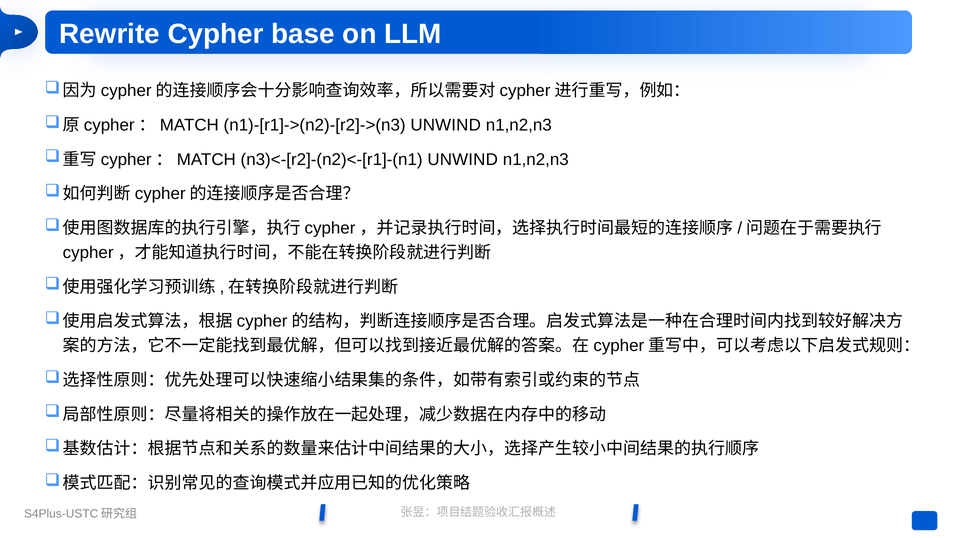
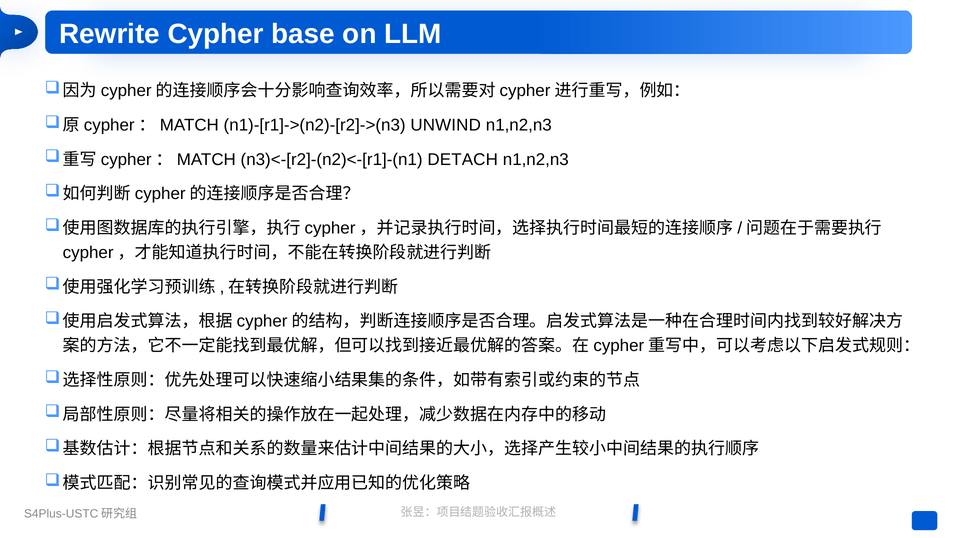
n3)<-[r2]-(n2)<-[r1]-(n1 UNWIND: UNWIND -> DETACH (463, 160)
